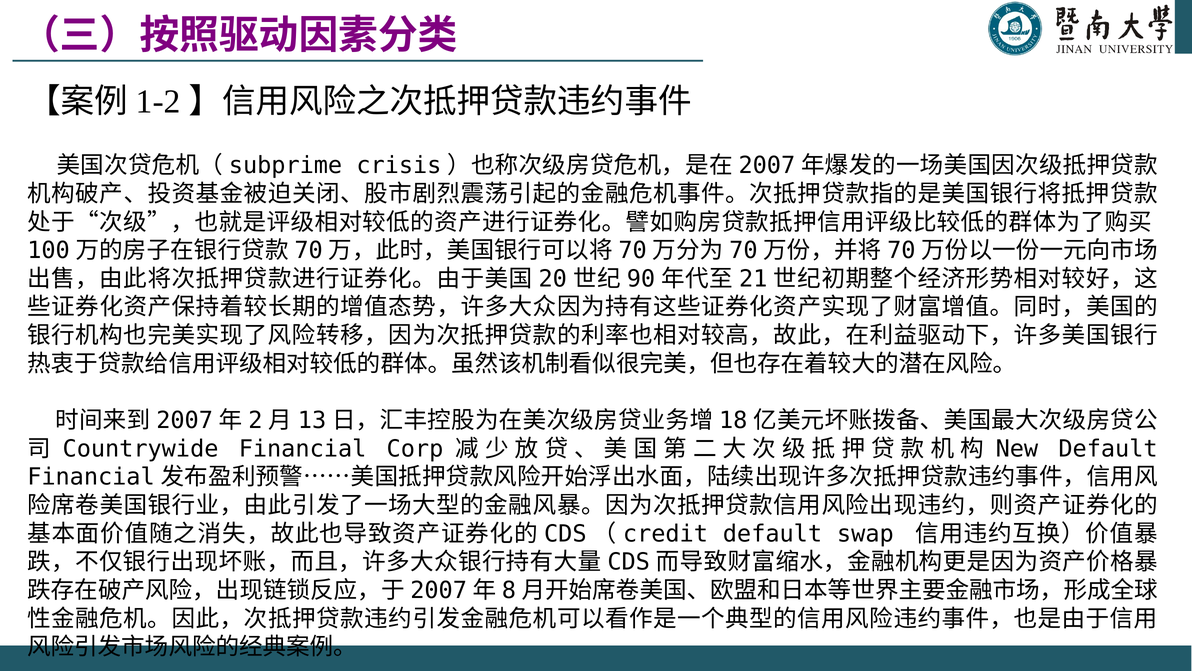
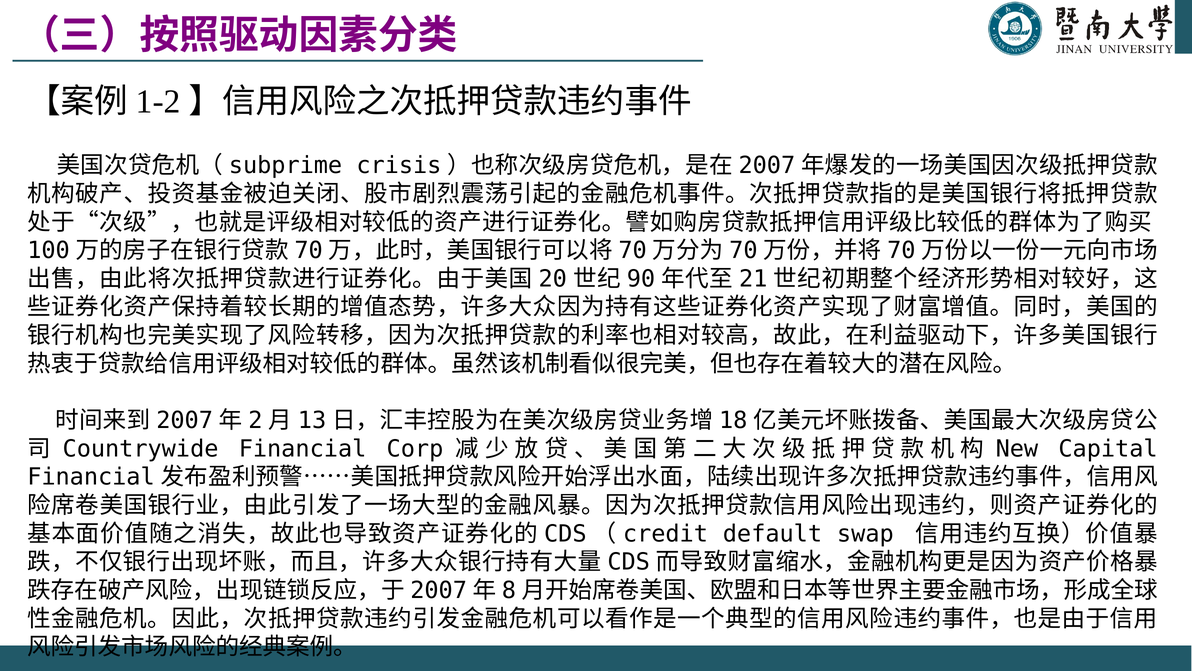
Default: Default -> Capital (1108, 449)
